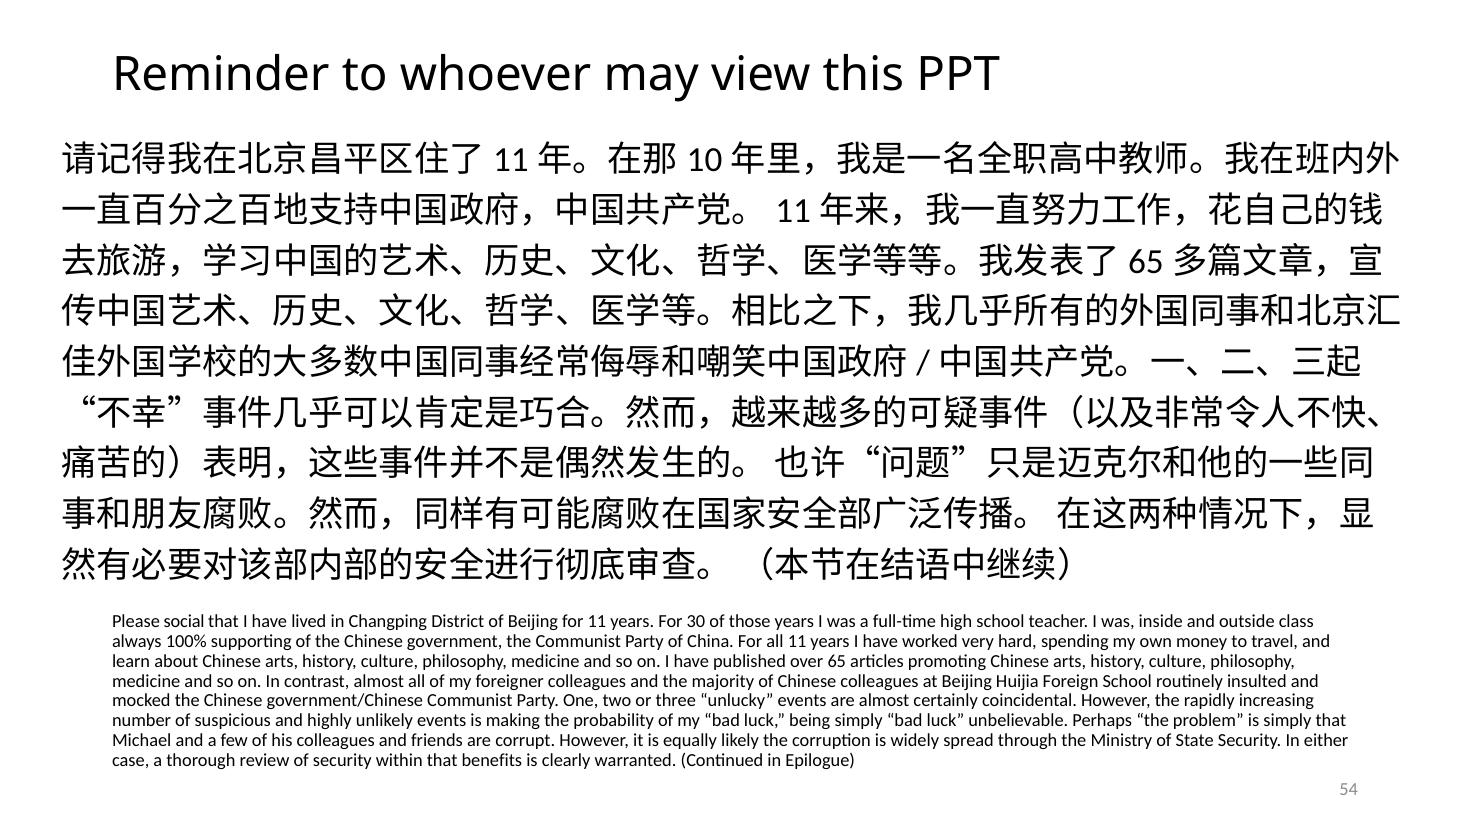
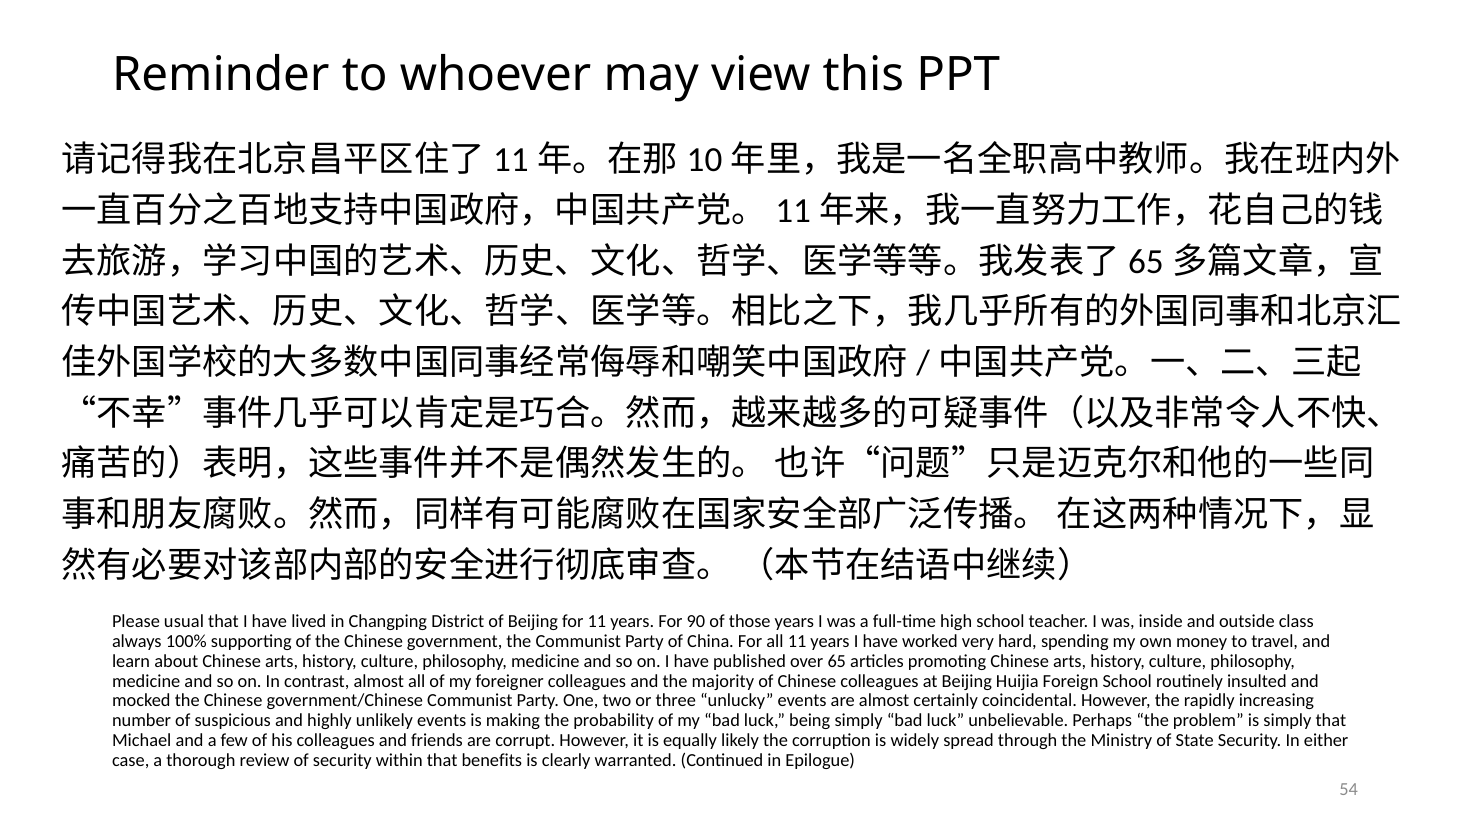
social: social -> usual (184, 621)
30: 30 -> 90 (696, 621)
